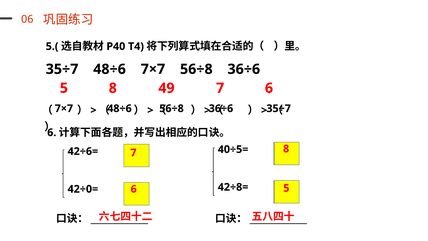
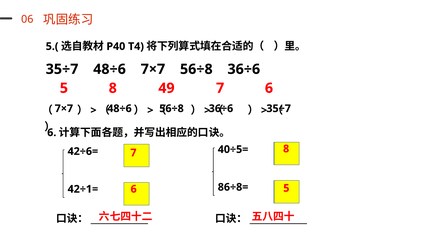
42÷8=: 42÷8= -> 86÷8= (233, 187)
42÷0=: 42÷0= -> 42÷1= (83, 189)
